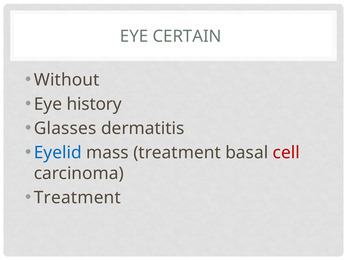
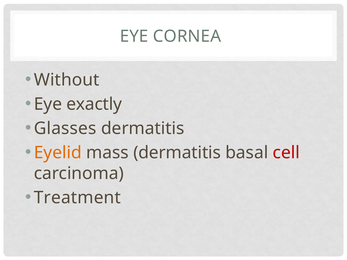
CERTAIN: CERTAIN -> CORNEA (187, 36)
history: history -> exactly (94, 104)
Eyelid colour: blue -> orange (58, 153)
mass treatment: treatment -> dermatitis (177, 153)
